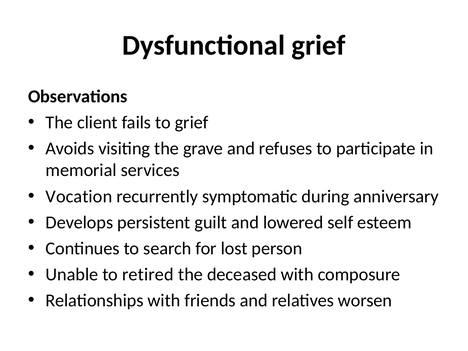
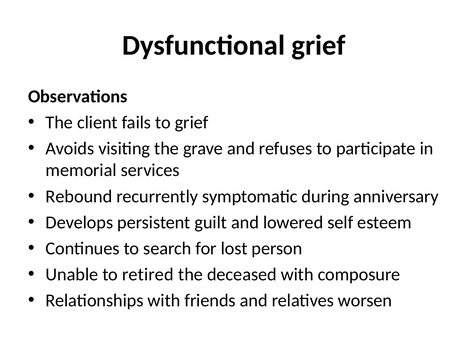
Vocation: Vocation -> Rebound (79, 196)
